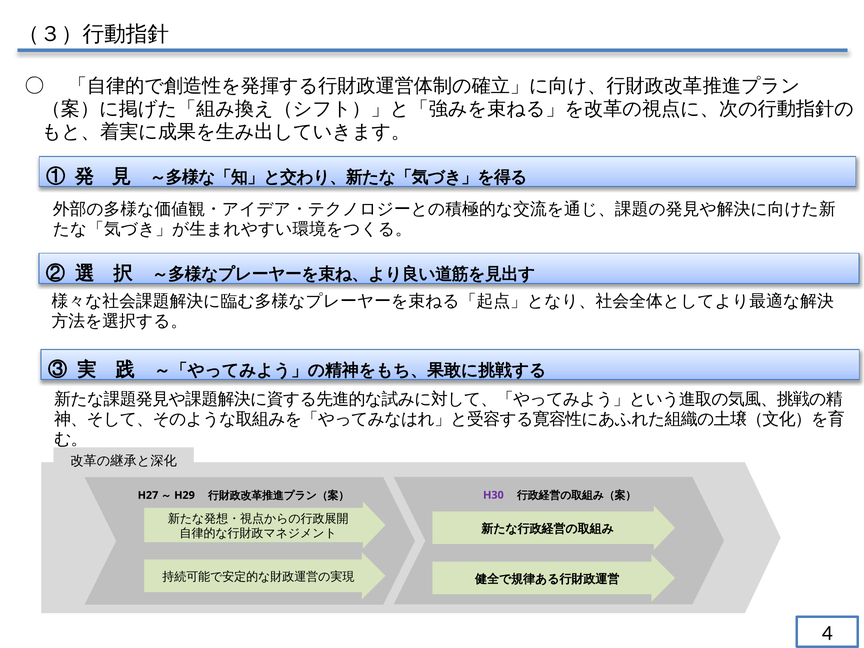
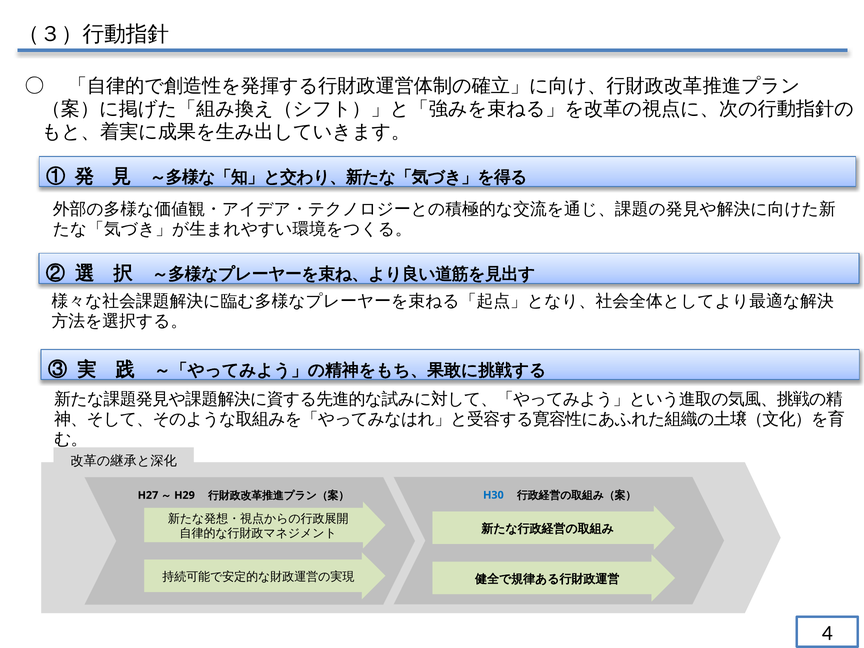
H30 colour: purple -> blue (493, 495)
